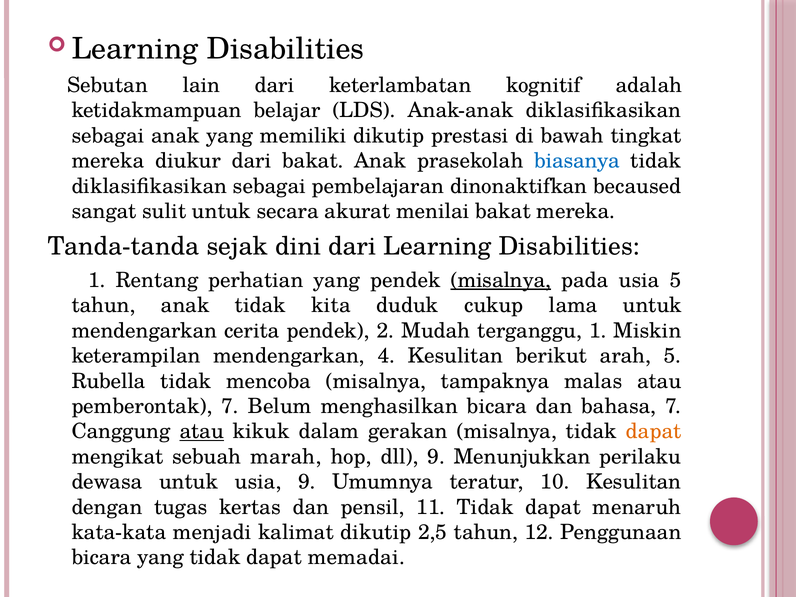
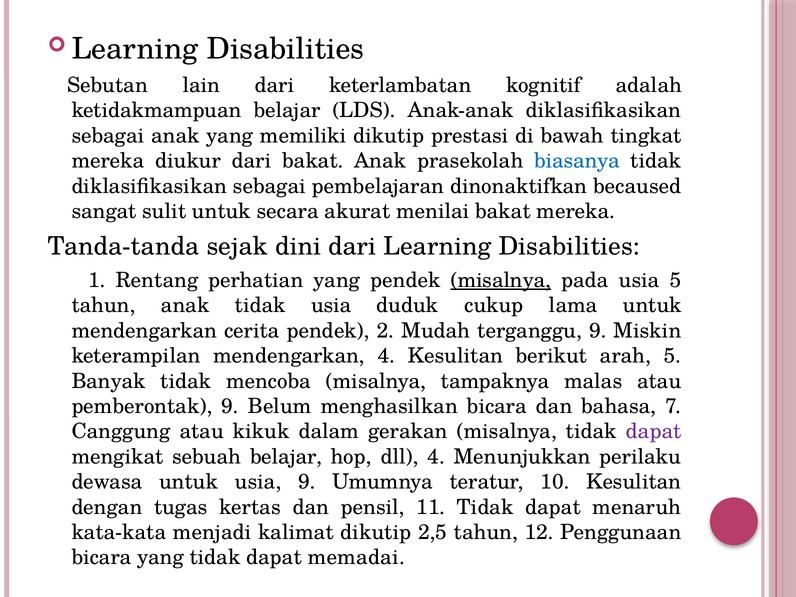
tidak kita: kita -> usia (331, 306)
terganggu 1: 1 -> 9 (598, 331)
Rubella: Rubella -> Banyak (109, 381)
pemberontak 7: 7 -> 9 (230, 406)
atau underline: present -> none (202, 431)
dapat colour: orange -> purple (654, 431)
sebuah marah: marah -> belajar (286, 457)
dll 9: 9 -> 4 (436, 457)
